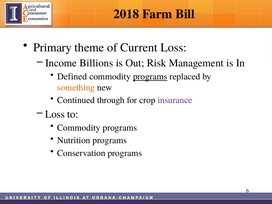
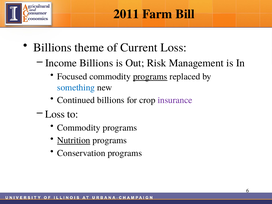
2018: 2018 -> 2011 (126, 14)
Primary: Primary -> Billions (52, 47)
Defined: Defined -> Focused (72, 77)
something colour: orange -> blue (76, 87)
Continued through: through -> billions (111, 100)
Nutrition underline: none -> present (74, 140)
